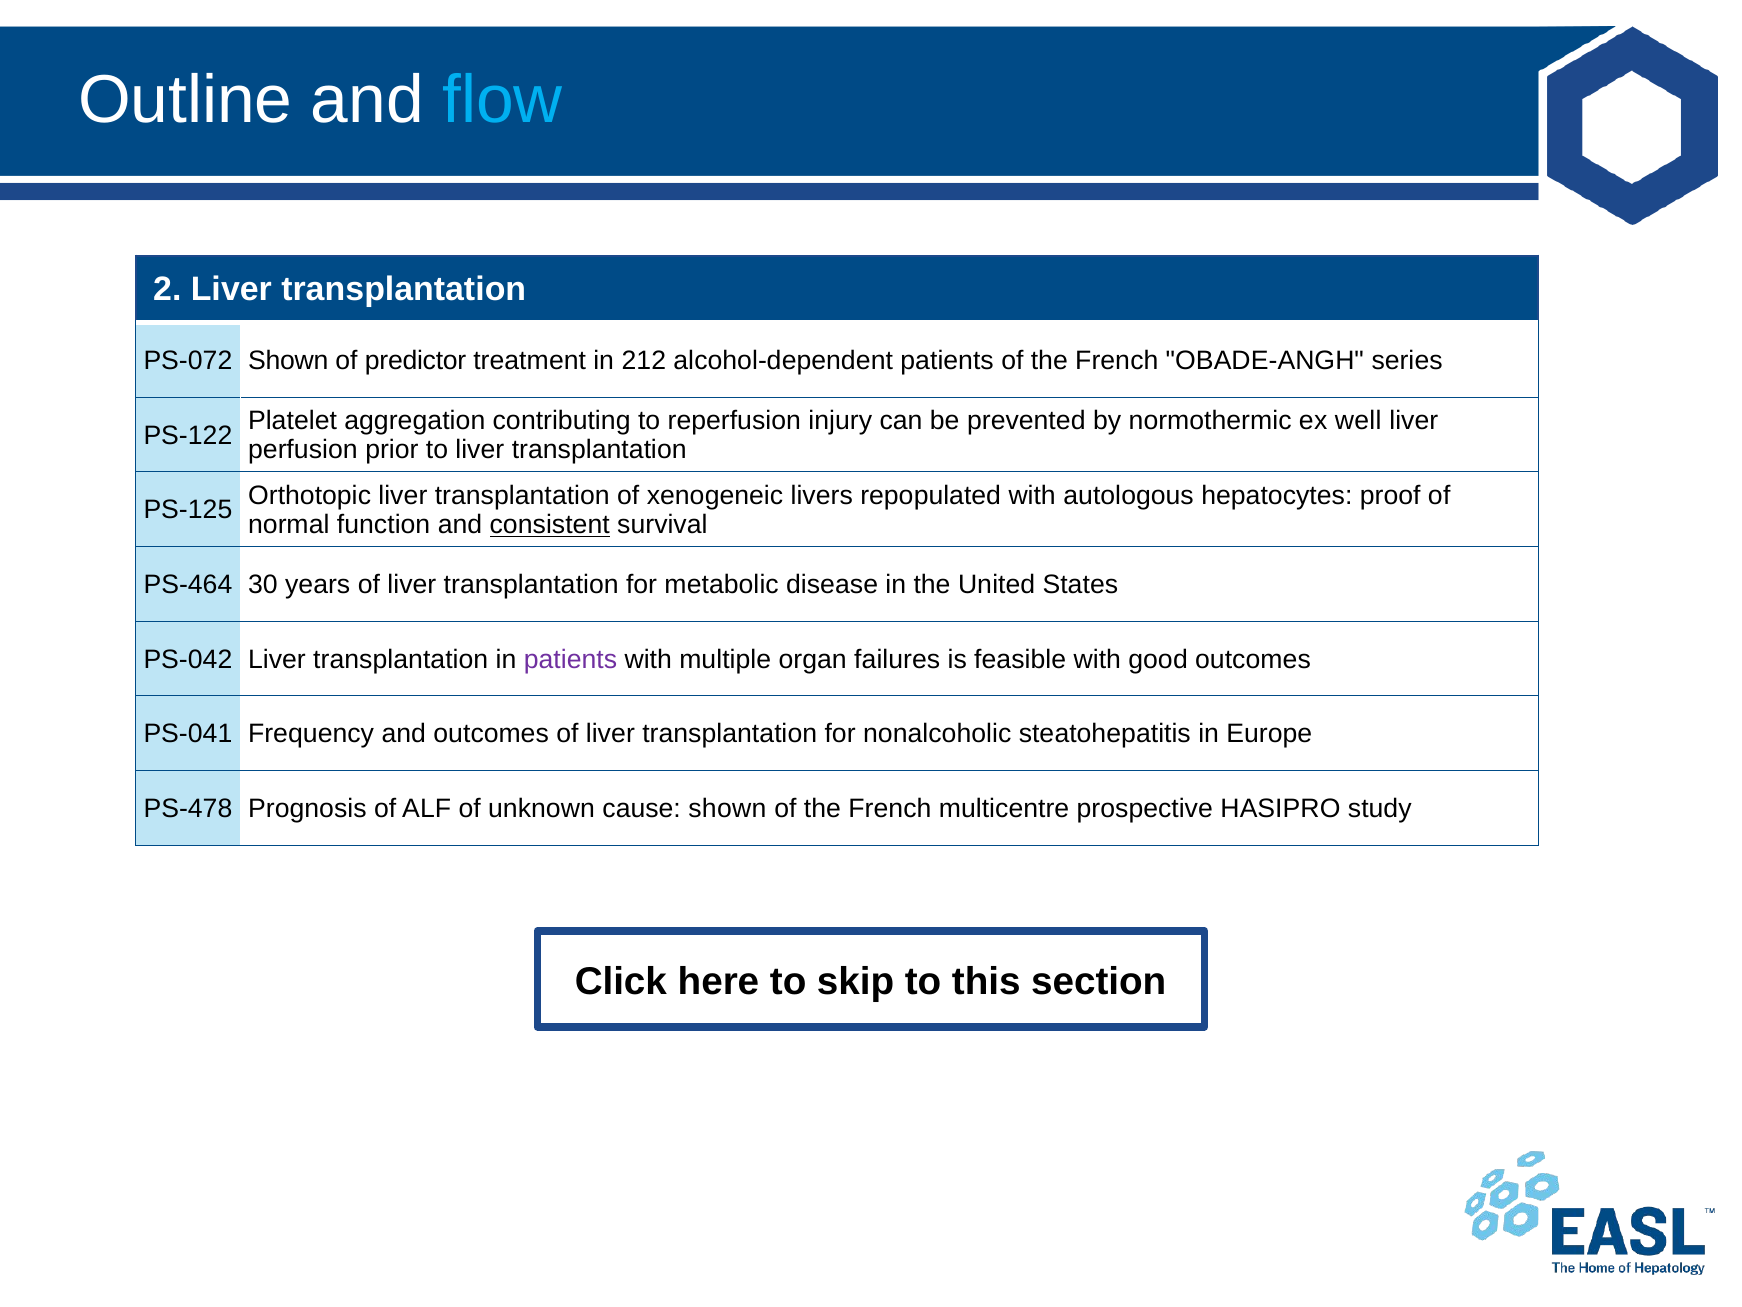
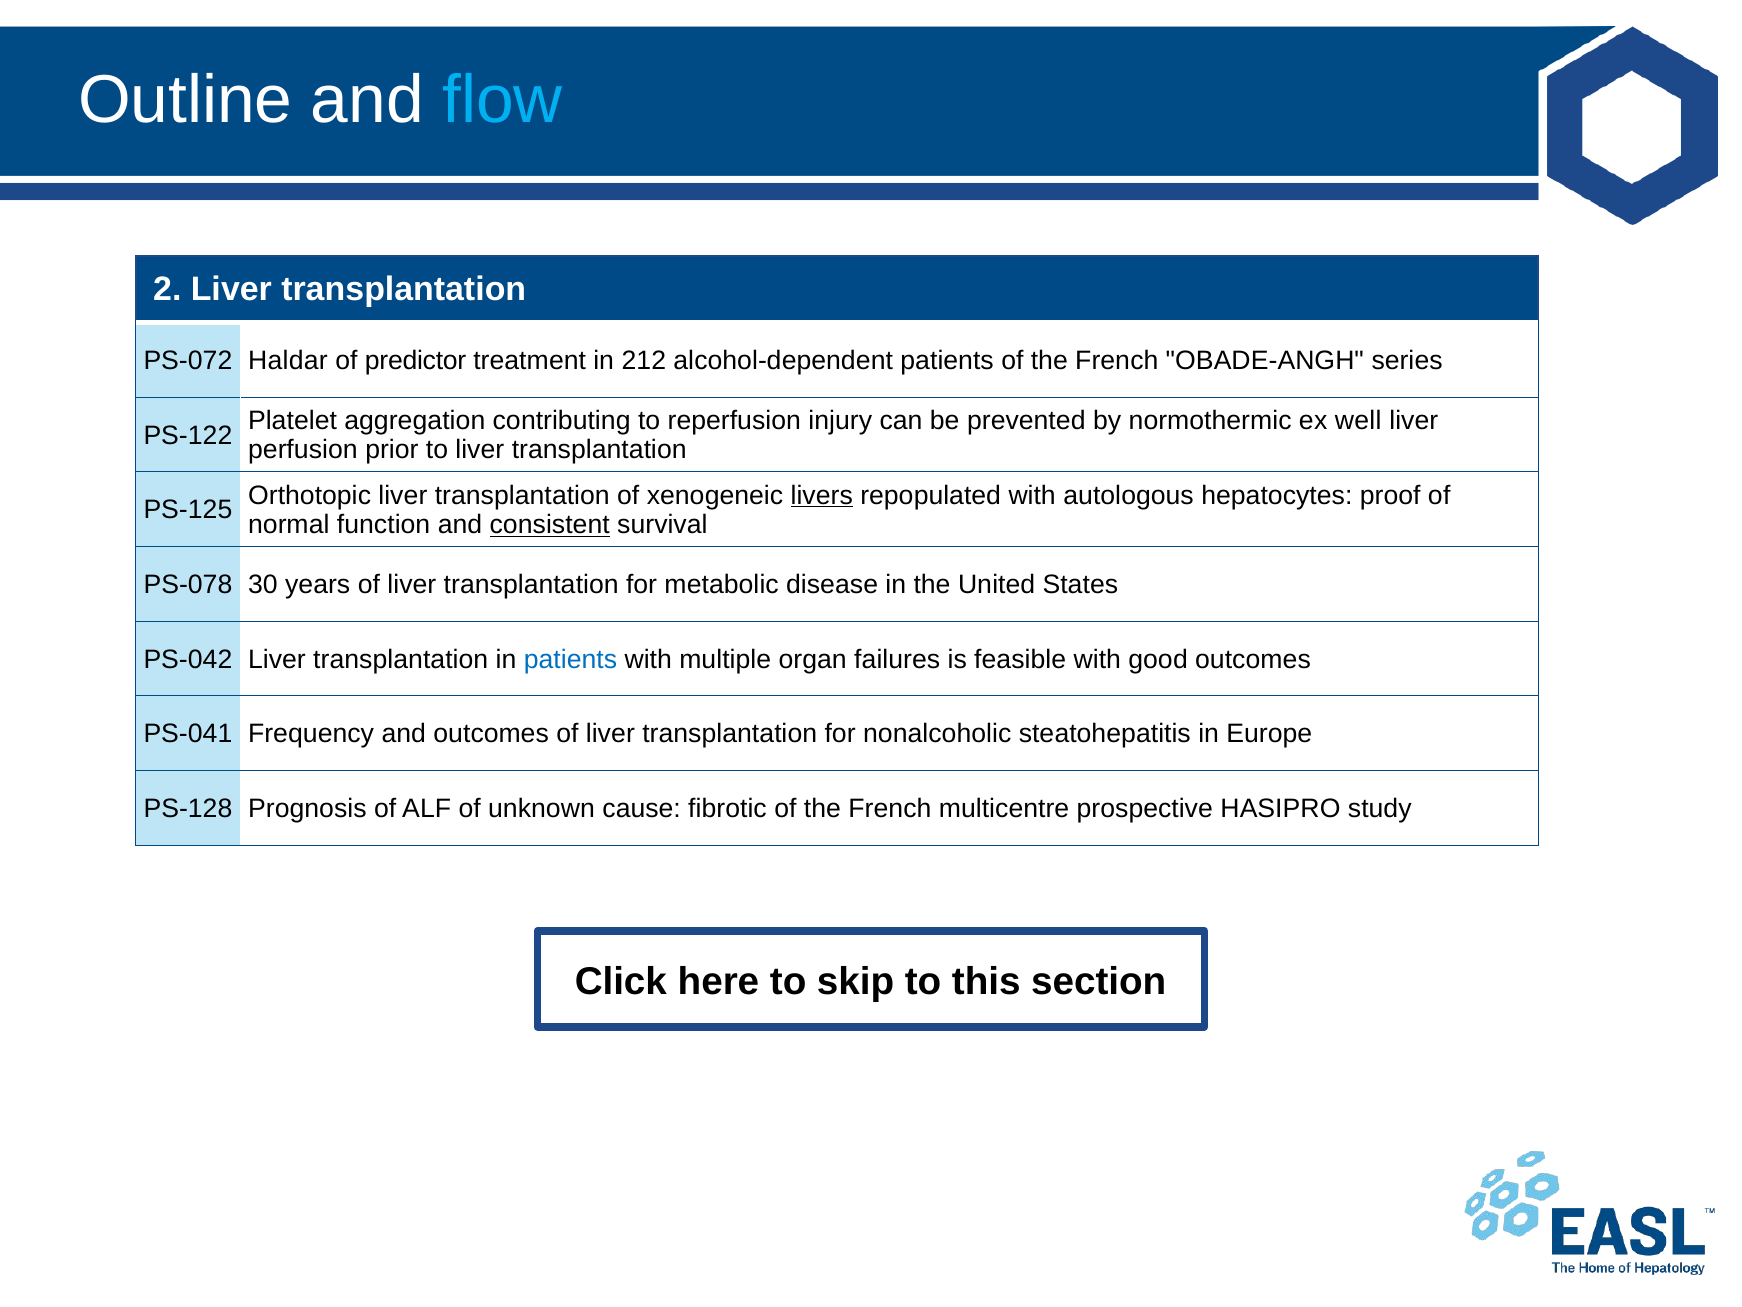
PS-072 Shown: Shown -> Haldar (288, 361)
livers underline: none -> present (822, 495)
PS-464: PS-464 -> PS-078 (188, 584)
patients colour: purple -> blue (570, 659)
PS-478: PS-478 -> PS-128 (188, 808)
cause shown: shown -> fibrotic (727, 808)
